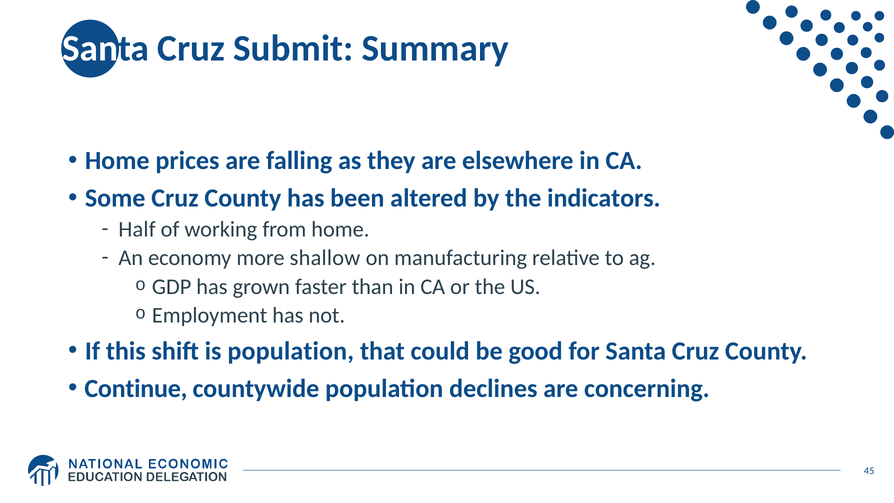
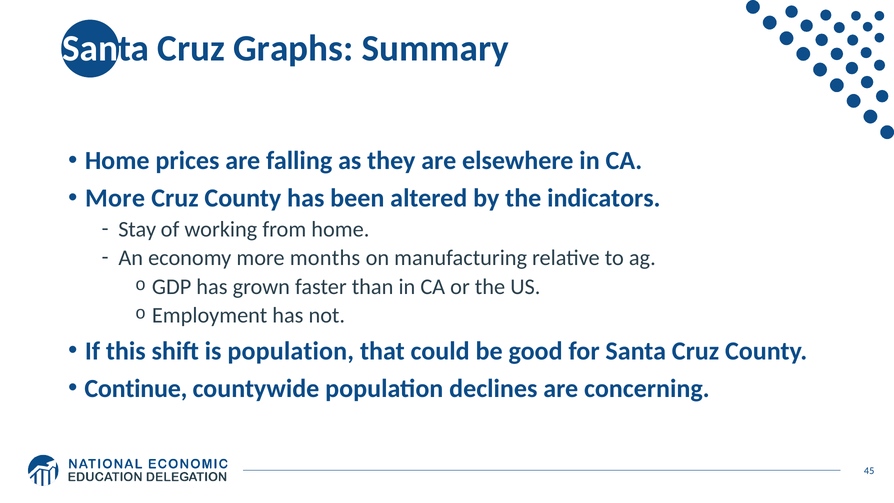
Submit: Submit -> Graphs (293, 48)
Some: Some -> More (115, 198)
Half: Half -> Stay (137, 229)
shallow: shallow -> months (325, 258)
